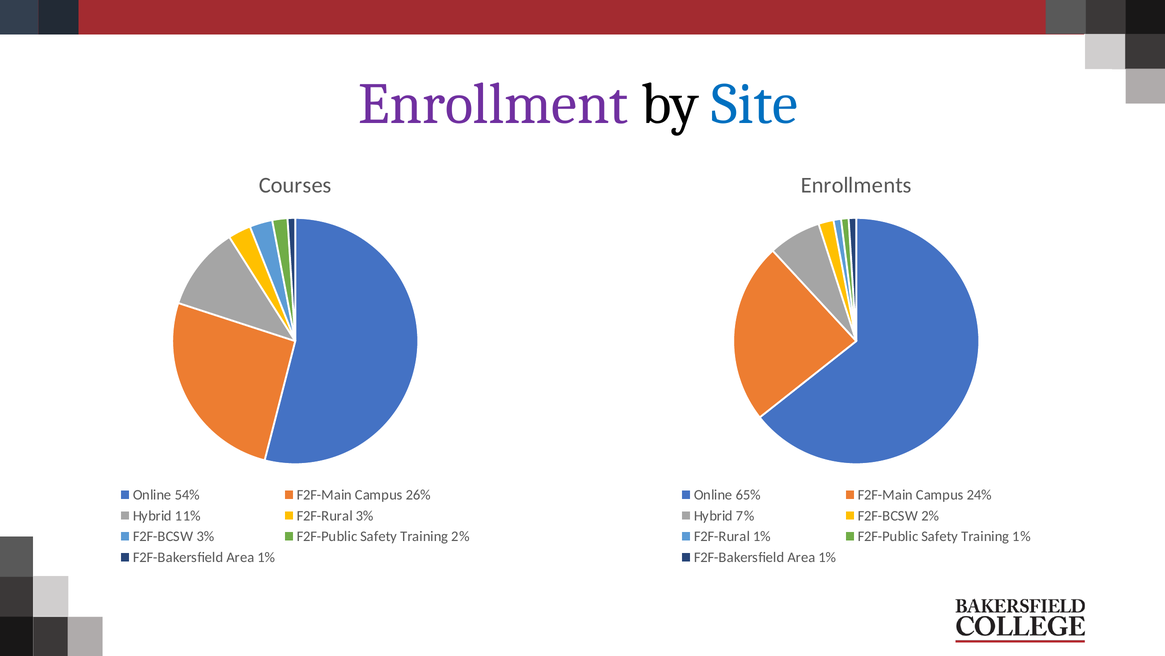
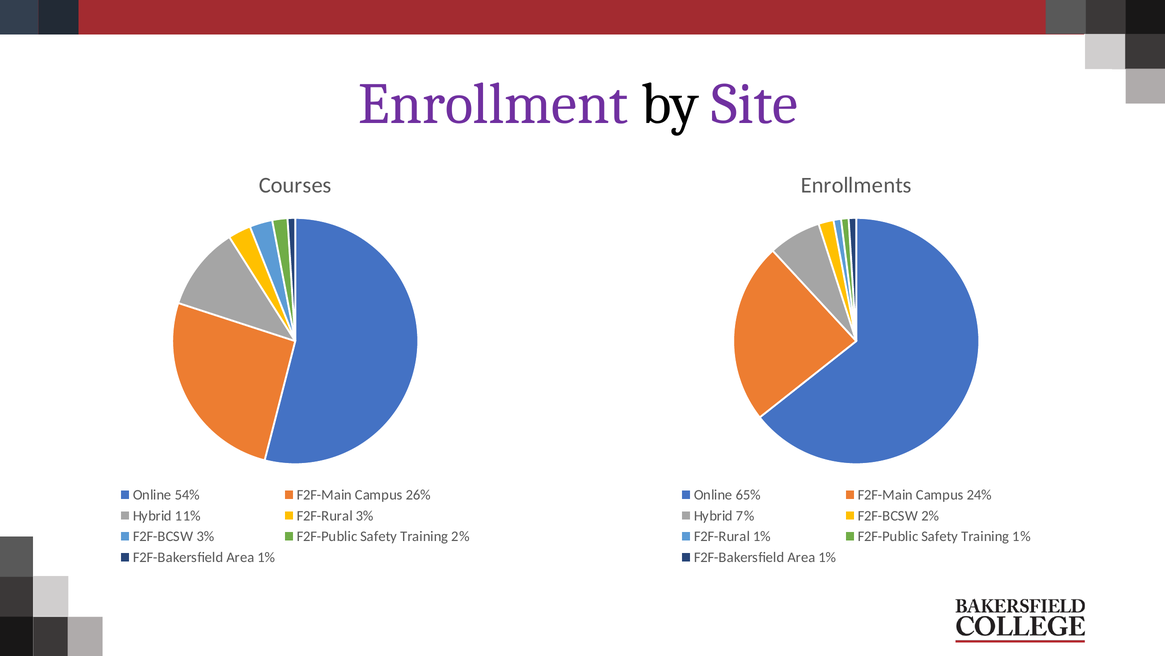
Site colour: blue -> purple (755, 104)
